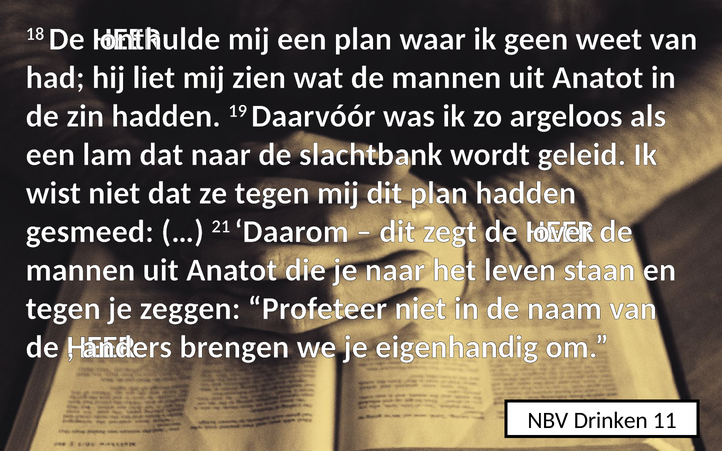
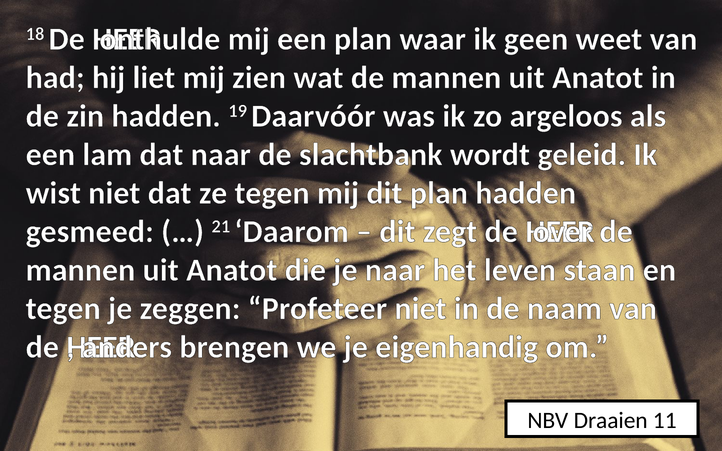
Drinken: Drinken -> Draaien (611, 421)
